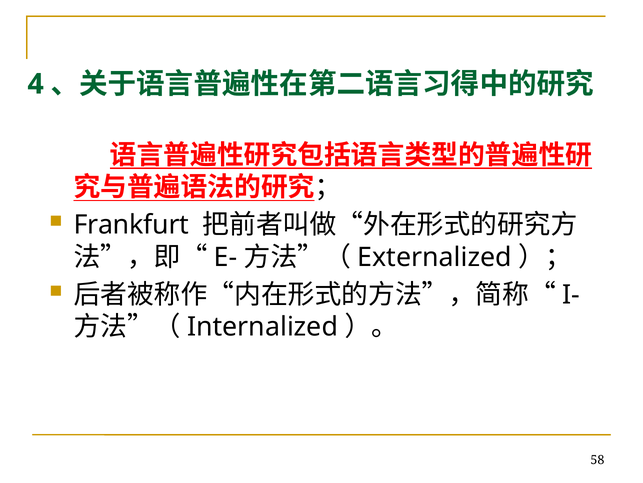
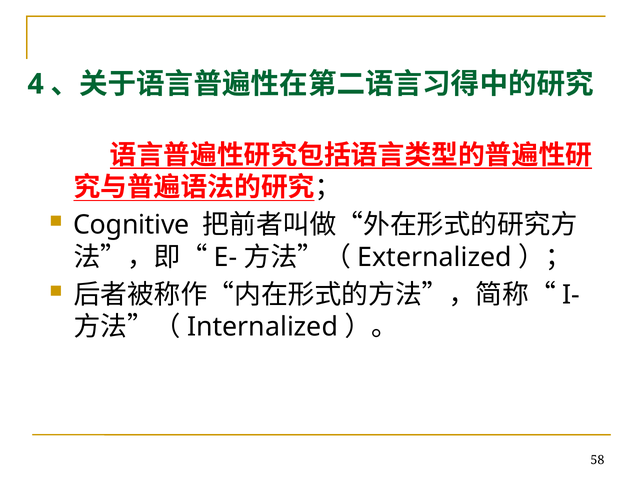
Frankfurt: Frankfurt -> Cognitive (131, 225)
